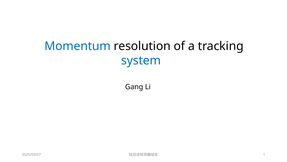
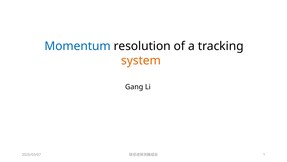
system colour: blue -> orange (141, 60)
